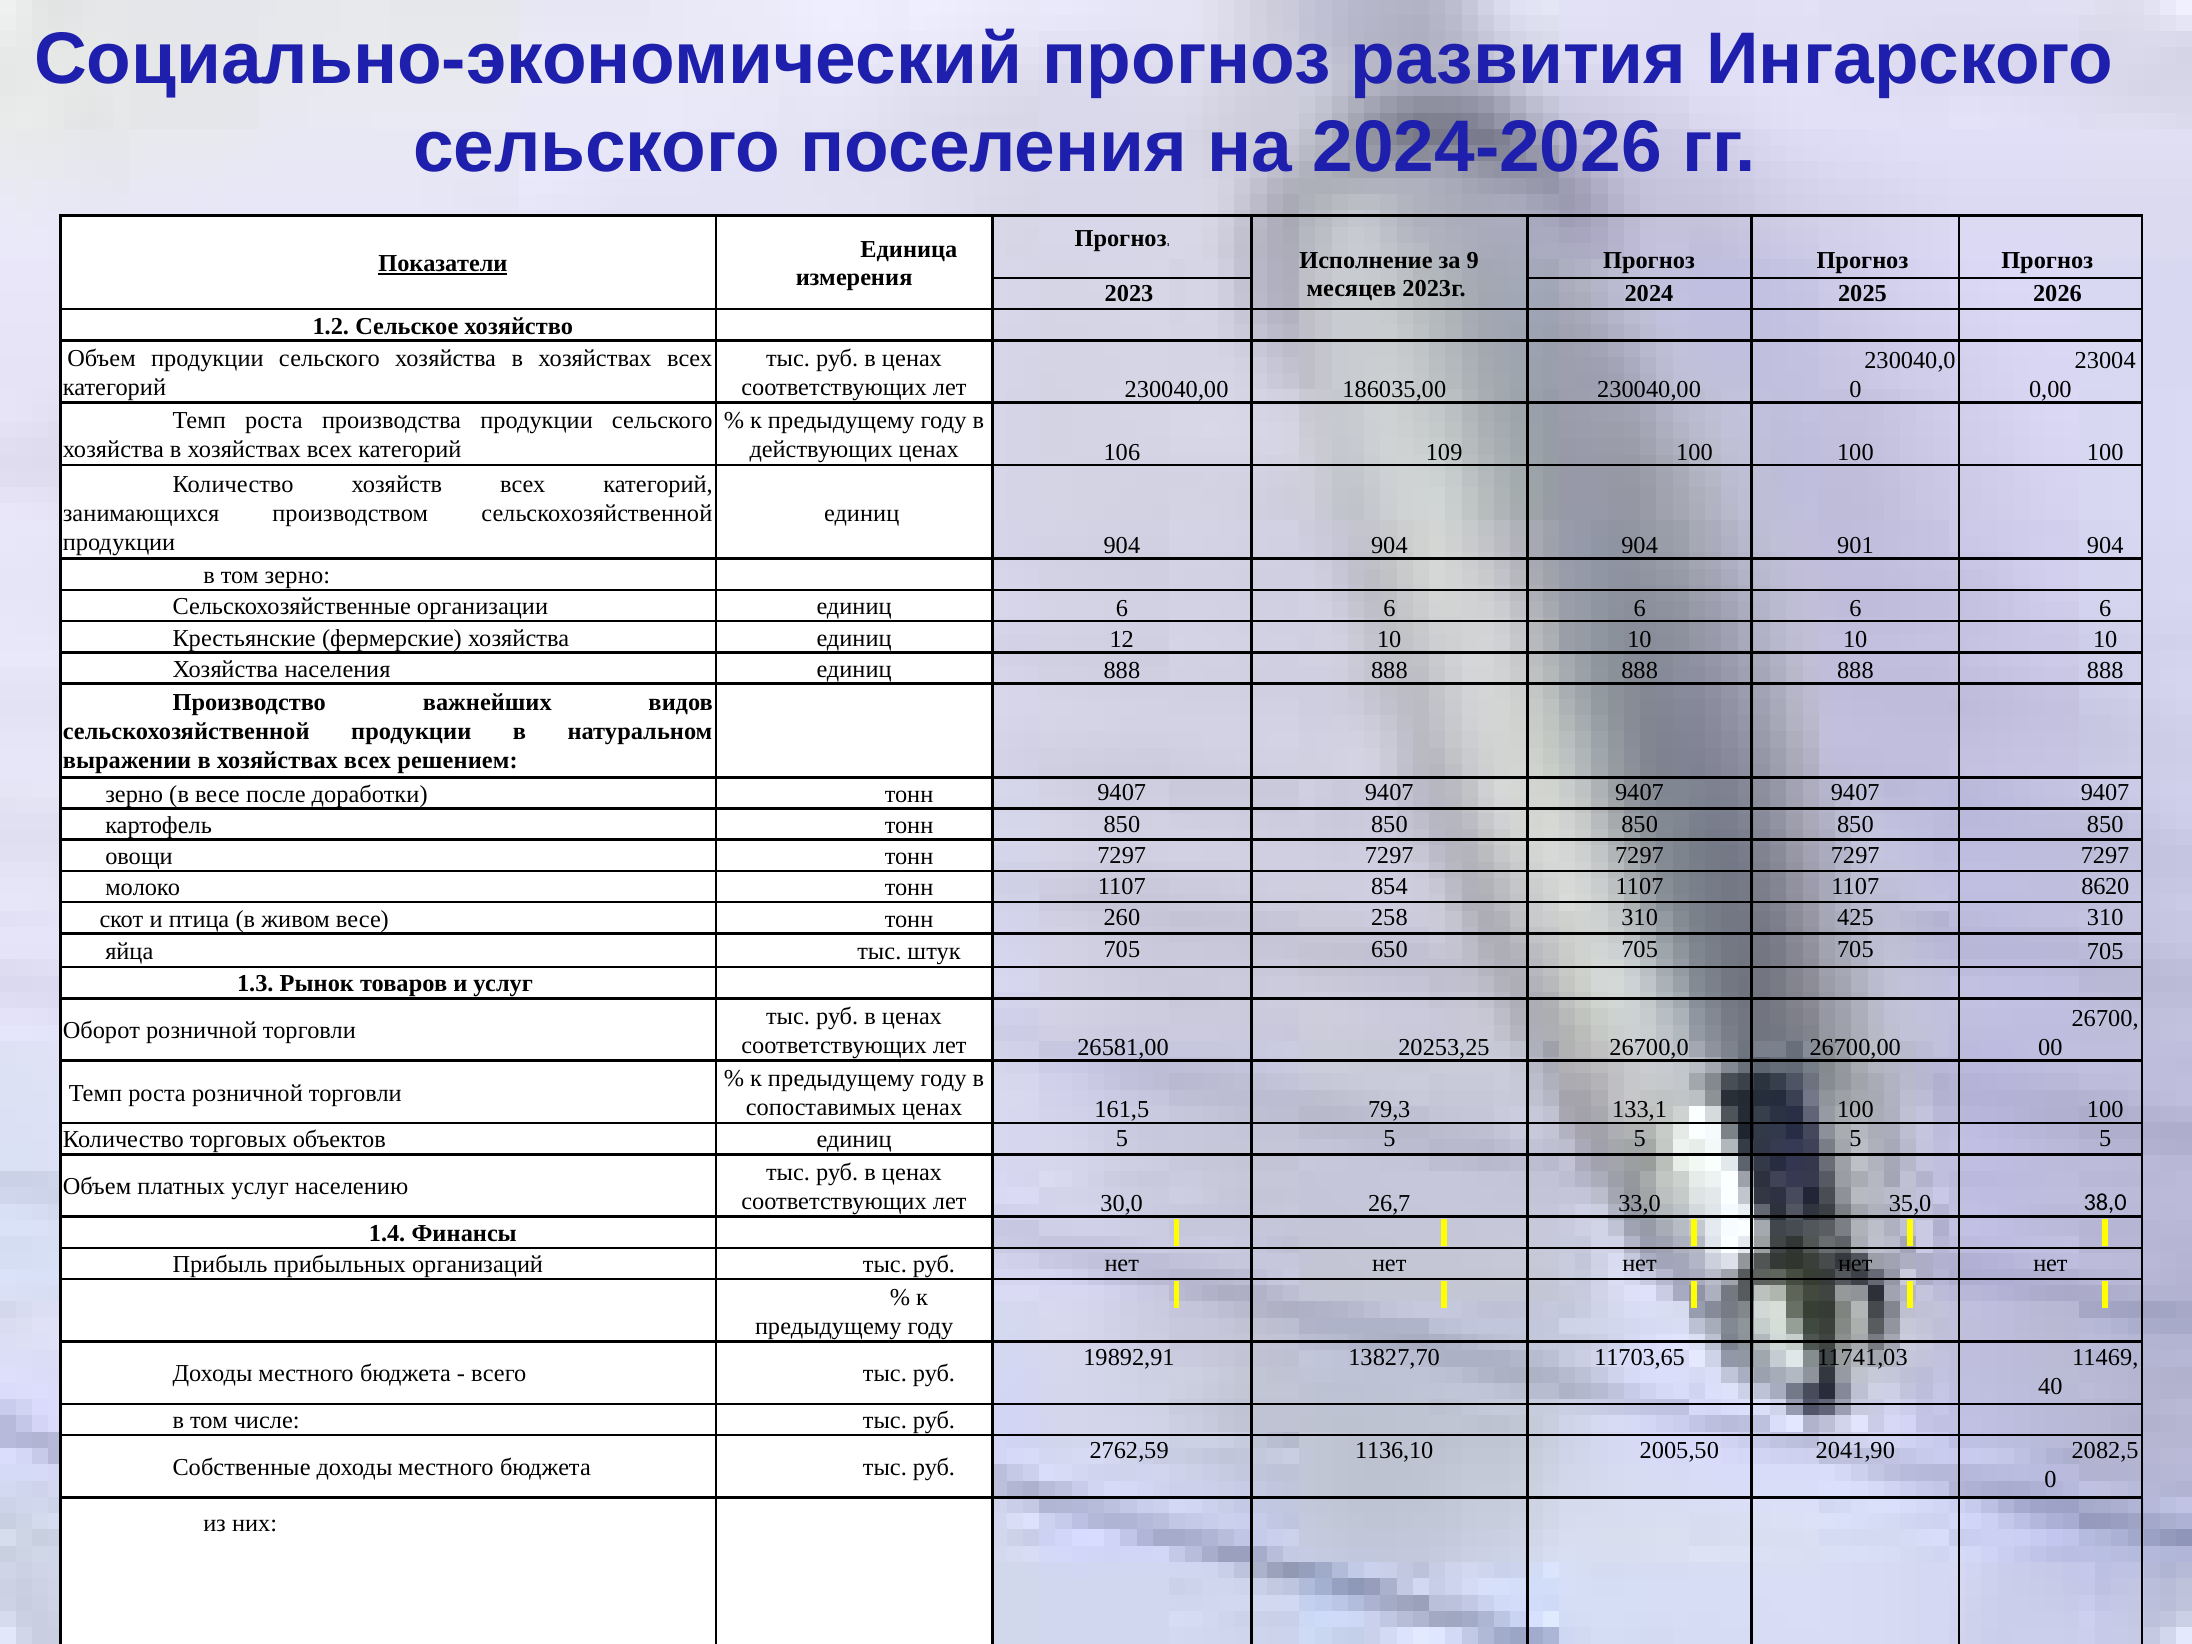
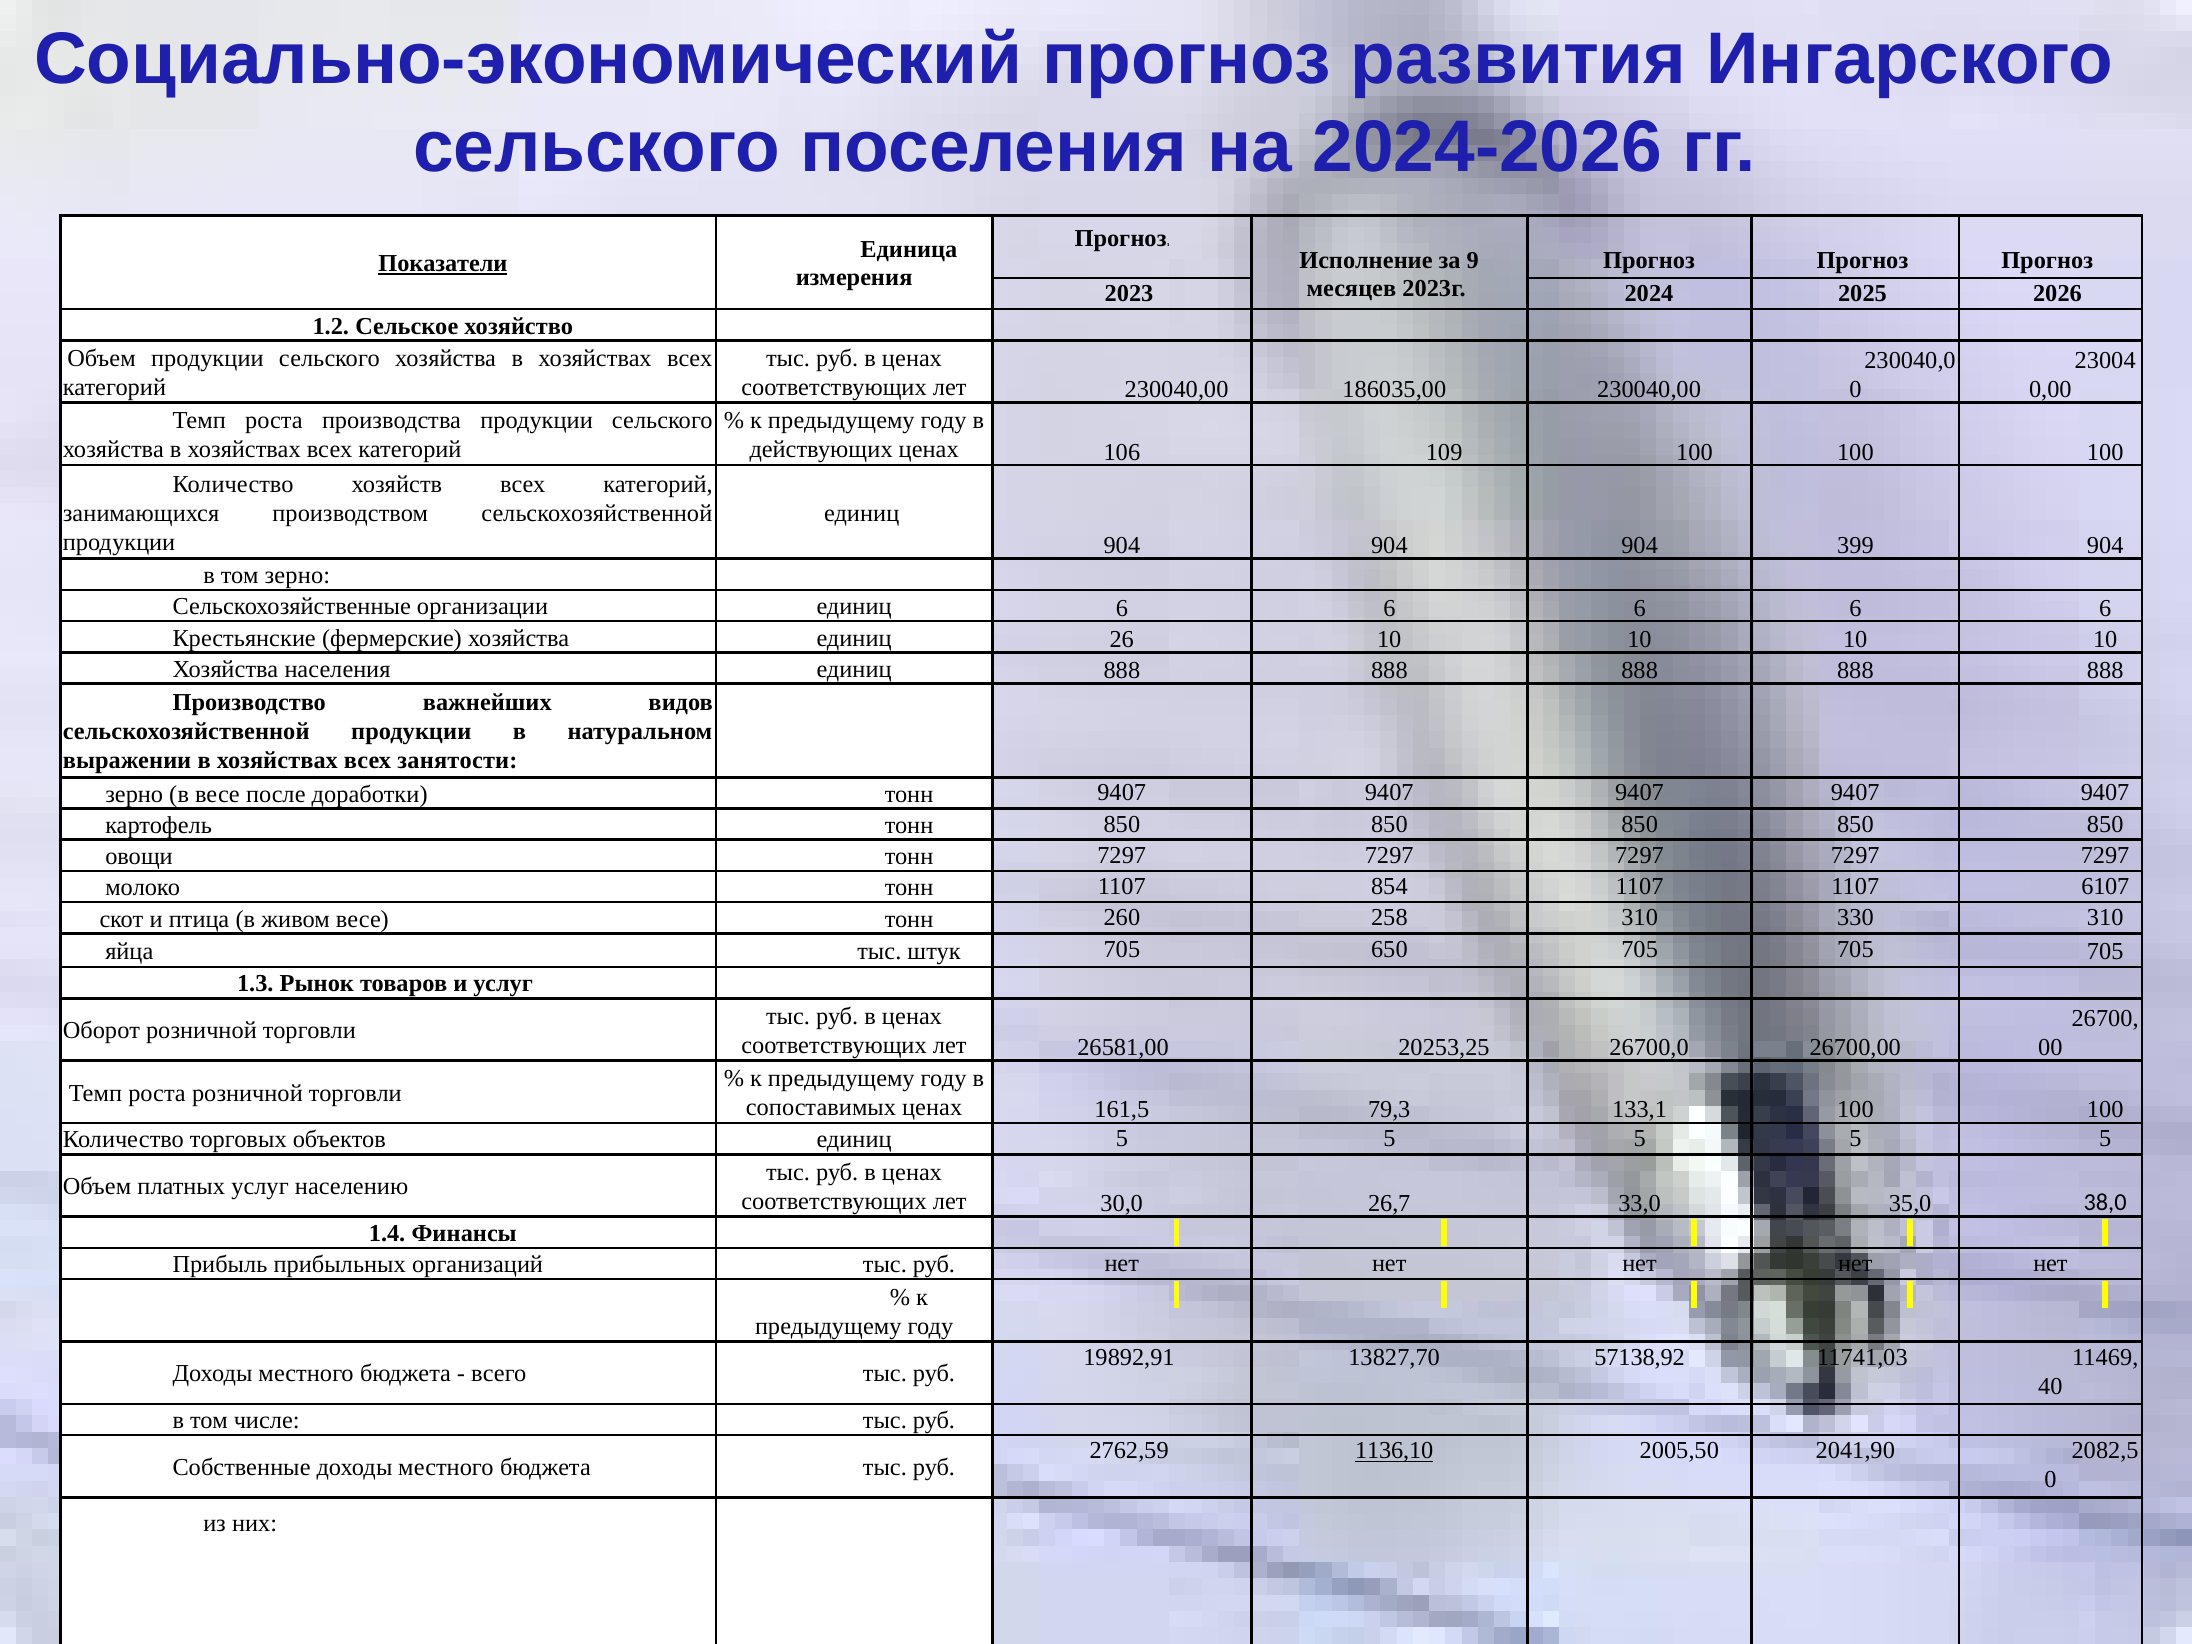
901: 901 -> 399 (1855, 546)
12: 12 -> 26 (1122, 639)
решением: решением -> занятости (457, 761)
8620: 8620 -> 6107 (2105, 887)
425: 425 -> 330 (1855, 918)
11703,65: 11703,65 -> 57138,92 (1640, 1357)
1136,10 underline: none -> present (1394, 1451)
